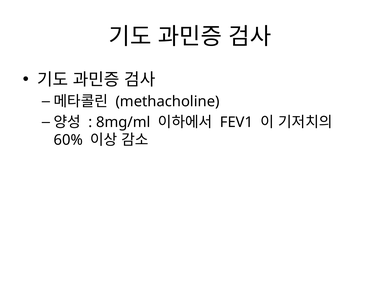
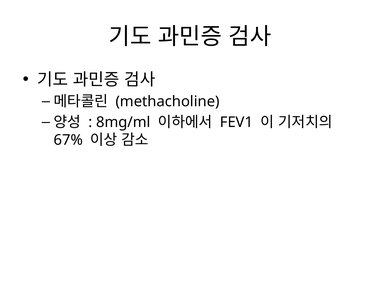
60%: 60% -> 67% (68, 140)
